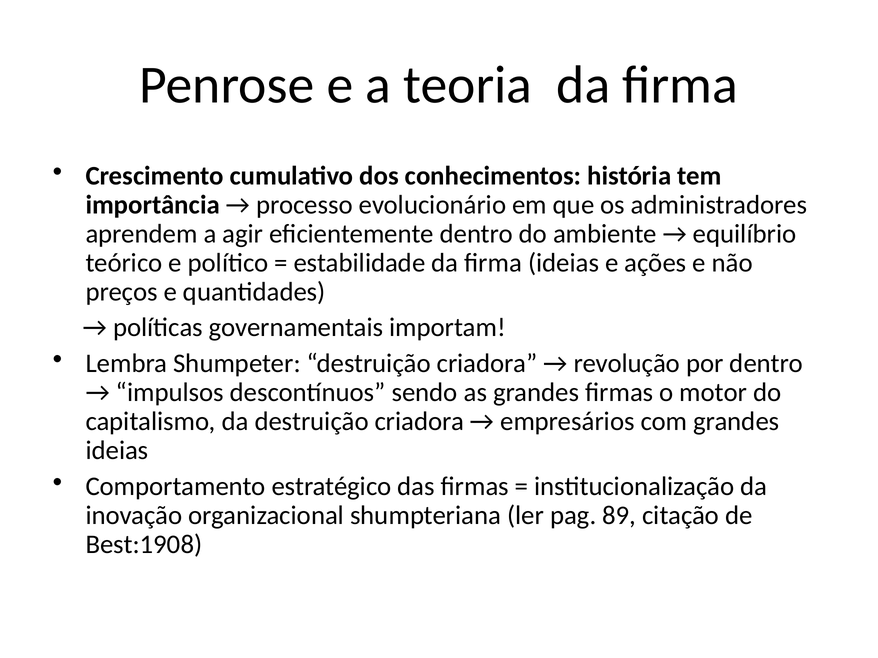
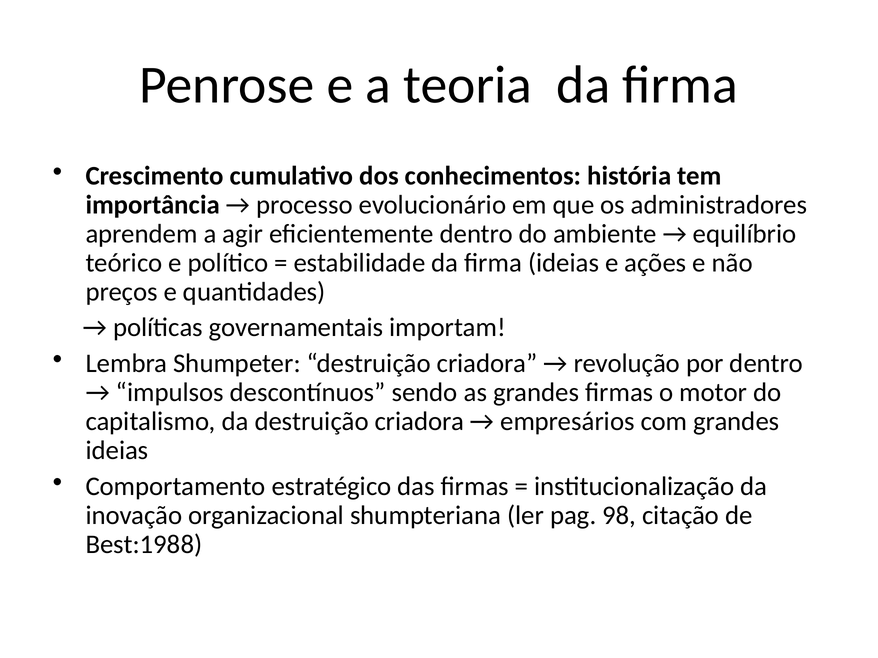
89: 89 -> 98 (619, 516)
Best:1908: Best:1908 -> Best:1988 (144, 545)
